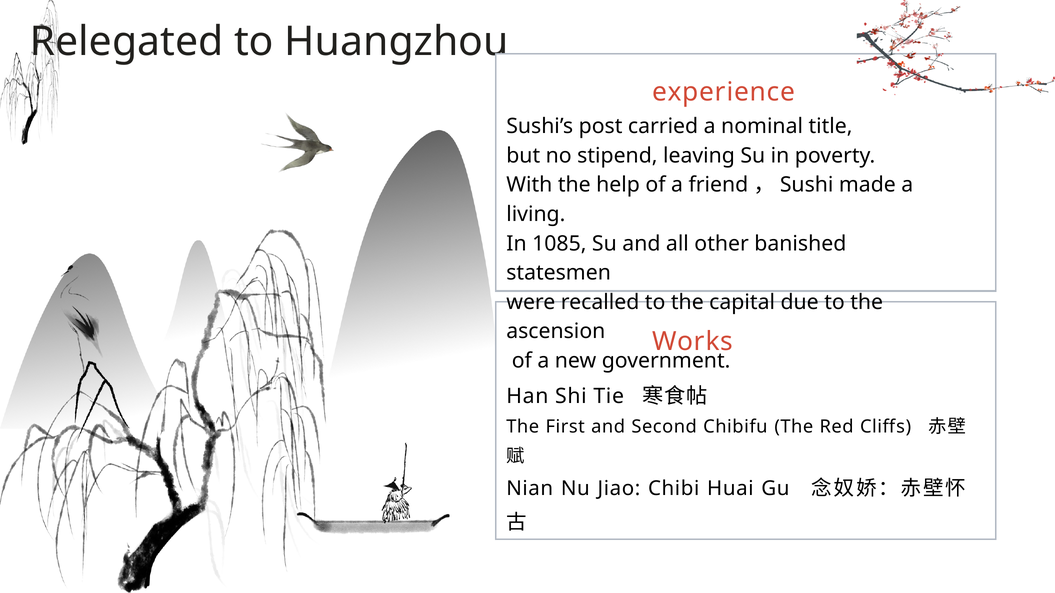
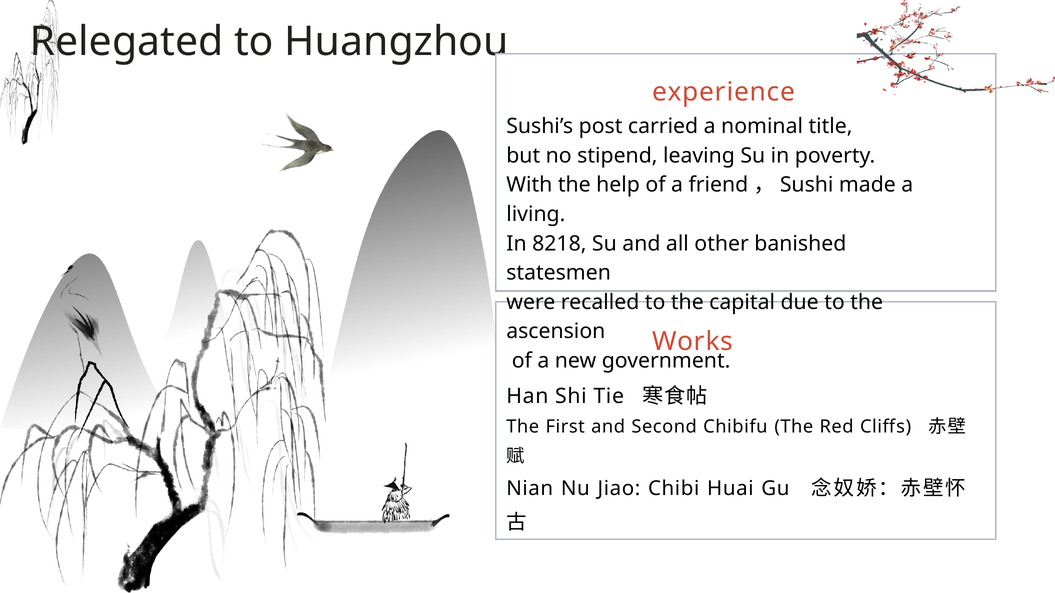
1085: 1085 -> 8218 (559, 244)
